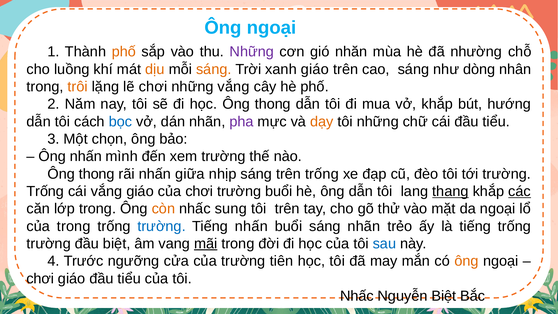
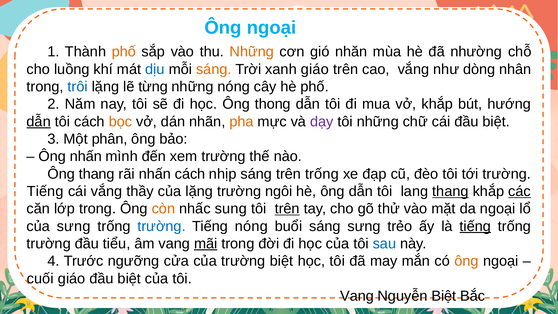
Những colour: purple -> orange (252, 52)
dịu colour: orange -> blue (155, 69)
cao sáng: sáng -> vắng (413, 69)
trôi colour: orange -> blue (78, 87)
lẽ chơi: chơi -> từng (153, 87)
những vắng: vắng -> nóng (234, 87)
dẫn underline: none -> present (39, 122)
bọc colour: blue -> orange (120, 122)
pha colour: purple -> orange (242, 122)
dạy colour: orange -> purple (322, 122)
cái đầu tiểu: tiểu -> biệt (496, 122)
chọn: chọn -> phân (110, 139)
thong: thong -> thang (97, 174)
nhấn giữa: giữa -> cách (190, 174)
Trống: Trống -> Tiếng (45, 191)
vắng giáo: giáo -> thầy (140, 191)
của chơi: chơi -> lặng (199, 191)
trường buổi: buổi -> ngôi (279, 191)
trên underline: none -> present (287, 209)
của trong: trong -> sưng (74, 226)
Tiếng nhấn: nhấn -> nóng (251, 226)
sáng nhãn: nhãn -> sưng (364, 226)
tiếng underline: none -> present (475, 226)
đầu biệt: biệt -> tiểu (117, 244)
trường tiên: tiên -> biệt (282, 261)
chơi: chơi -> cuối (40, 278)
giáo đầu tiểu: tiểu -> biệt (129, 278)
Nhấc: Nhấc -> Vang (357, 296)
